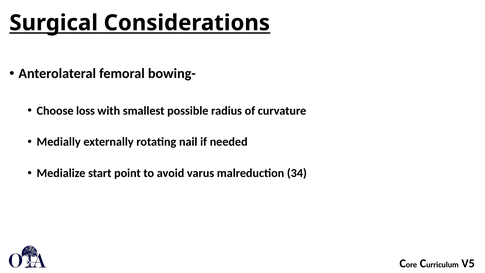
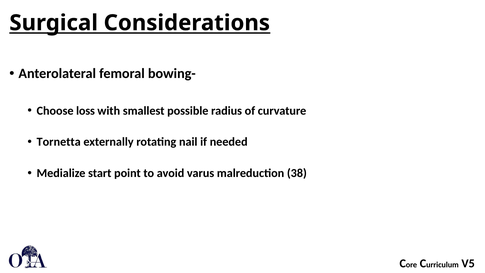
Medially: Medially -> Tornetta (59, 142)
34: 34 -> 38 (297, 173)
